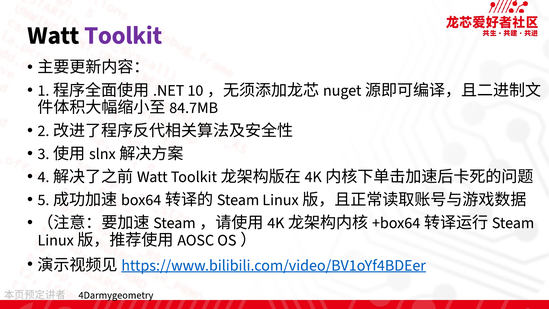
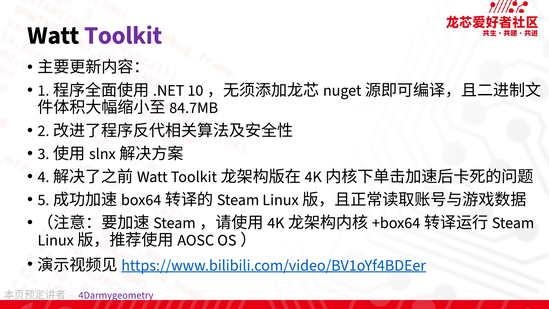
4Darmygeometry colour: black -> purple (116, 295)
